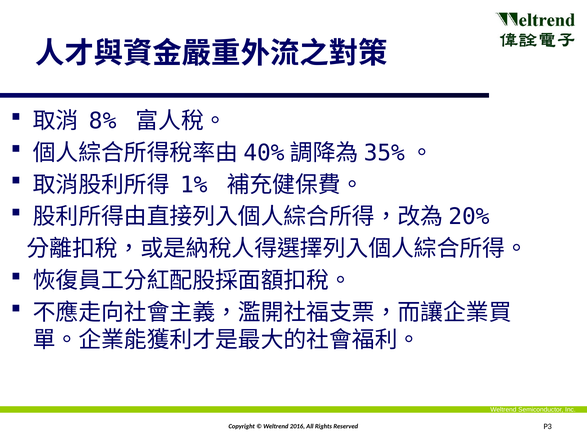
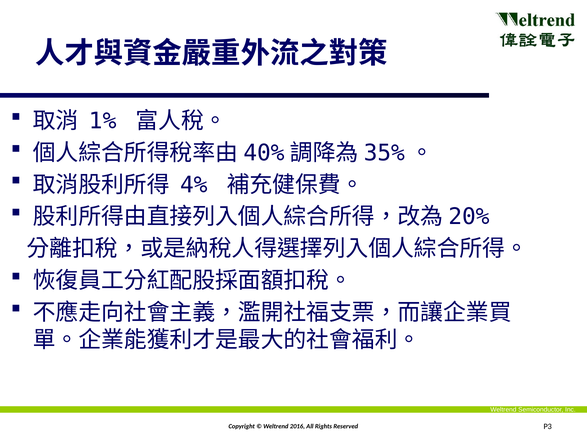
8%: 8% -> 1% (103, 121)
1%: 1% -> 4% (194, 185)
